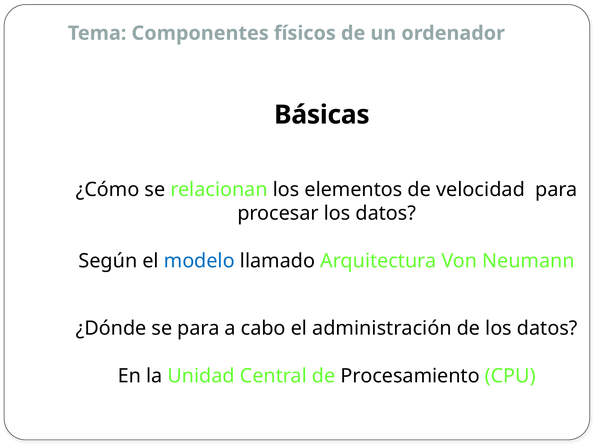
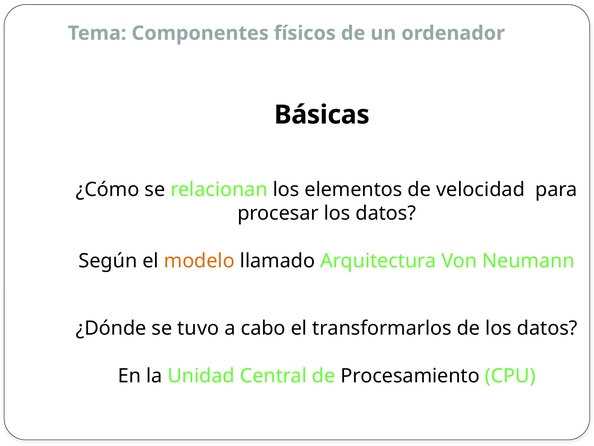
modelo colour: blue -> orange (199, 261)
se para: para -> tuvo (198, 328)
administración: administración -> transformarlos (382, 328)
